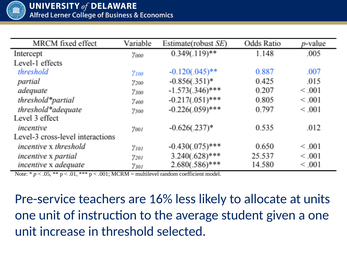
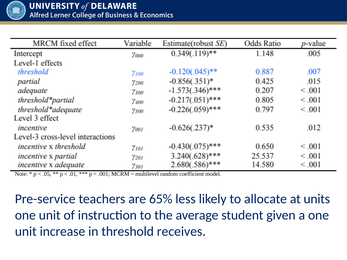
16%: 16% -> 65% (161, 199)
selected: selected -> receives (181, 232)
